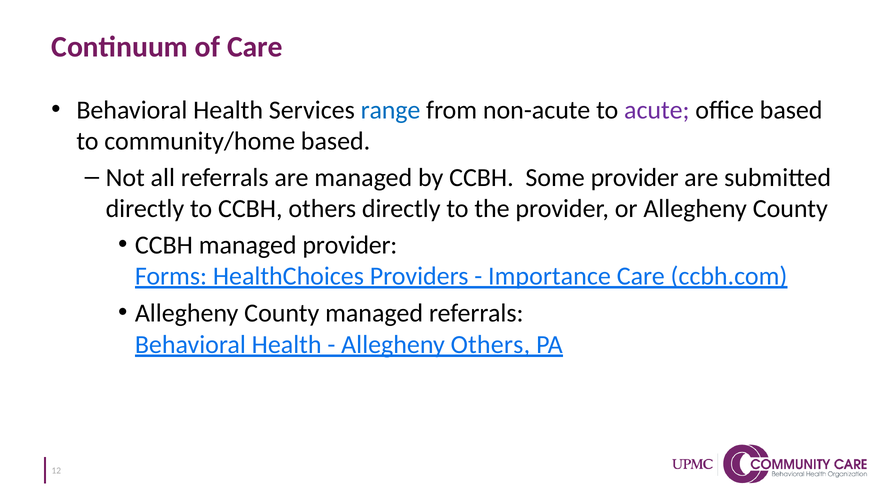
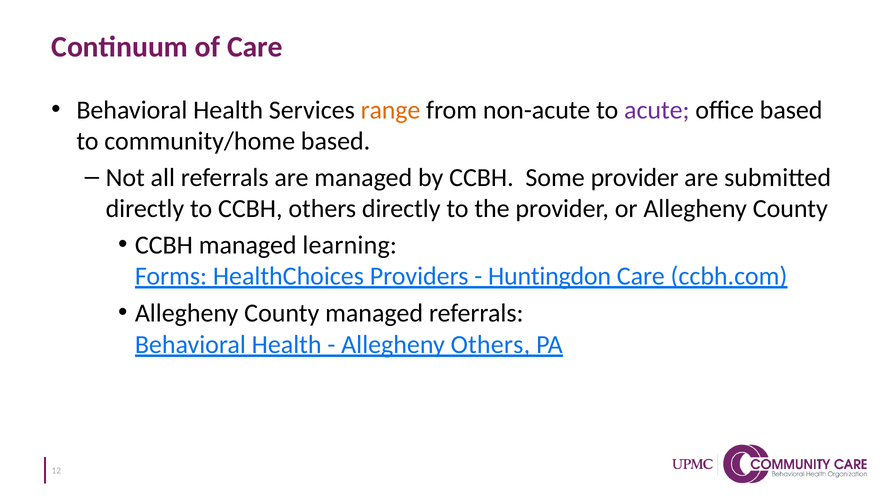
range colour: blue -> orange (391, 110)
managed provider: provider -> learning (350, 245)
Importance: Importance -> Huntingdon (550, 276)
